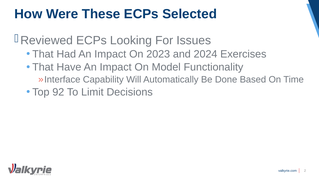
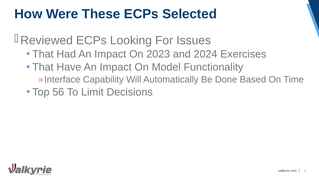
92: 92 -> 56 (58, 92)
